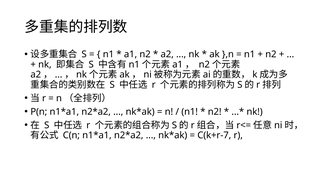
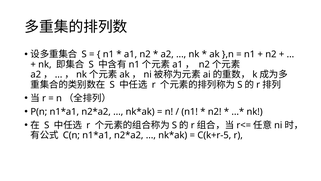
C(k+r-7: C(k+r-7 -> C(k+r-5 (214, 135)
